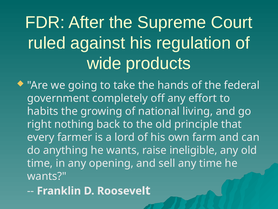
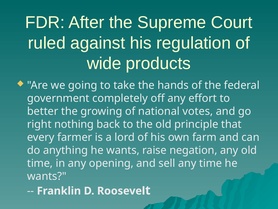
habits: habits -> better (43, 111)
living: living -> votes (198, 111)
ineligible: ineligible -> negation (193, 150)
